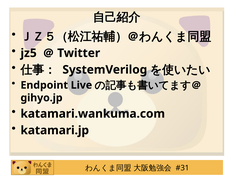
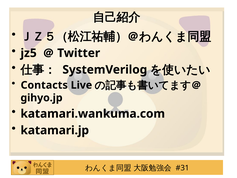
Endpoint: Endpoint -> Contacts (44, 85)
